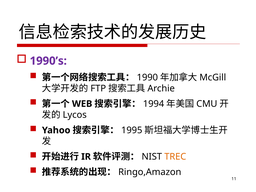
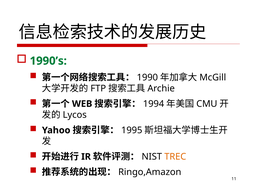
1990’s colour: purple -> green (48, 61)
